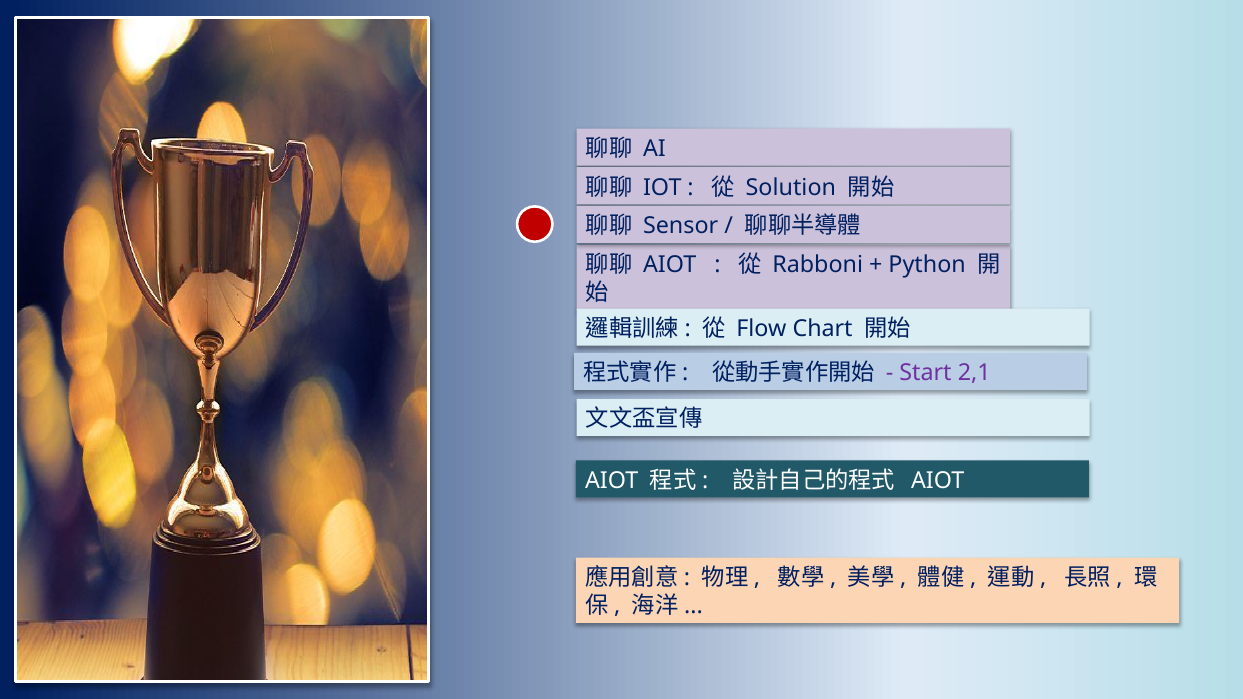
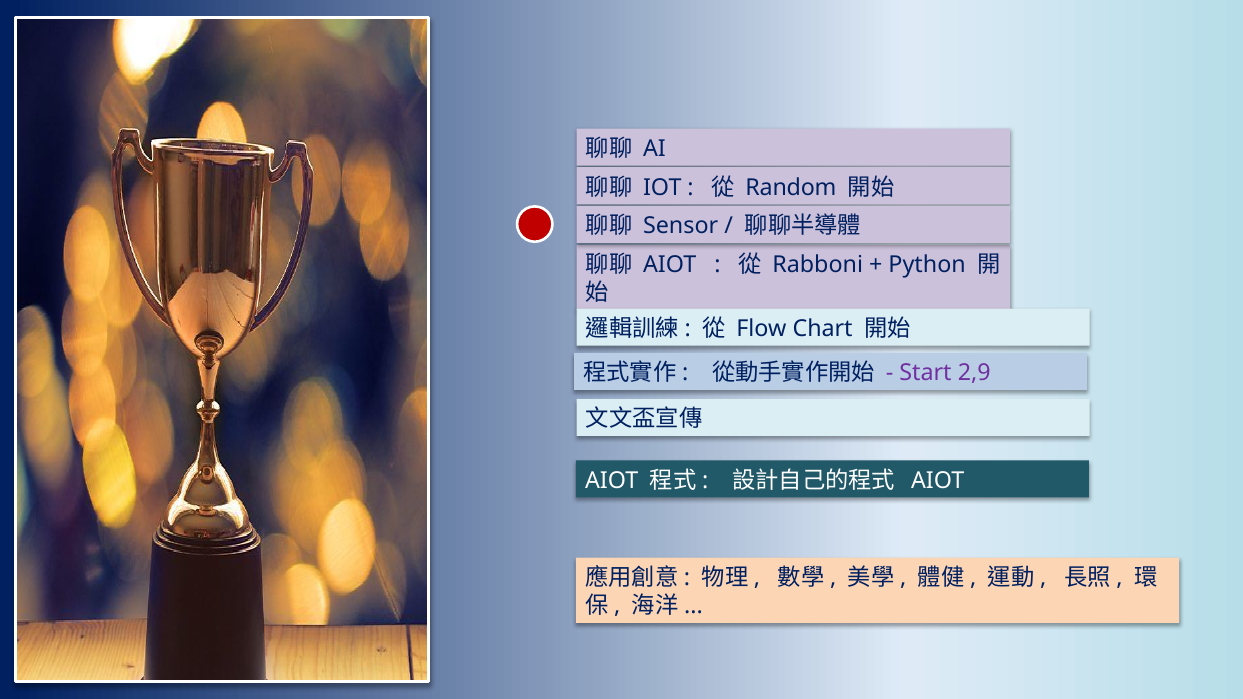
Solution: Solution -> Random (791, 187)
2,1: 2,1 -> 2,9 (974, 373)
